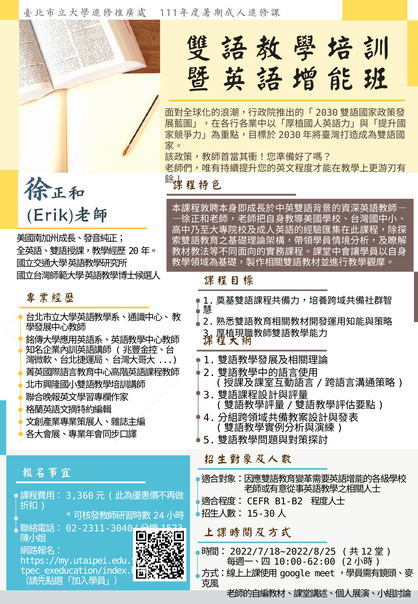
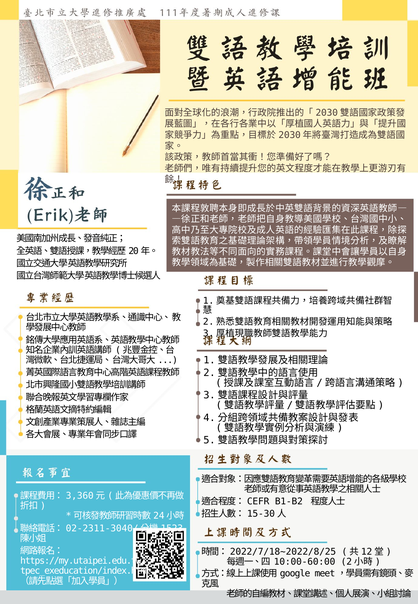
10:00-62:00: 10:00-62:00 -> 10:00-60:00 (305, 562)
